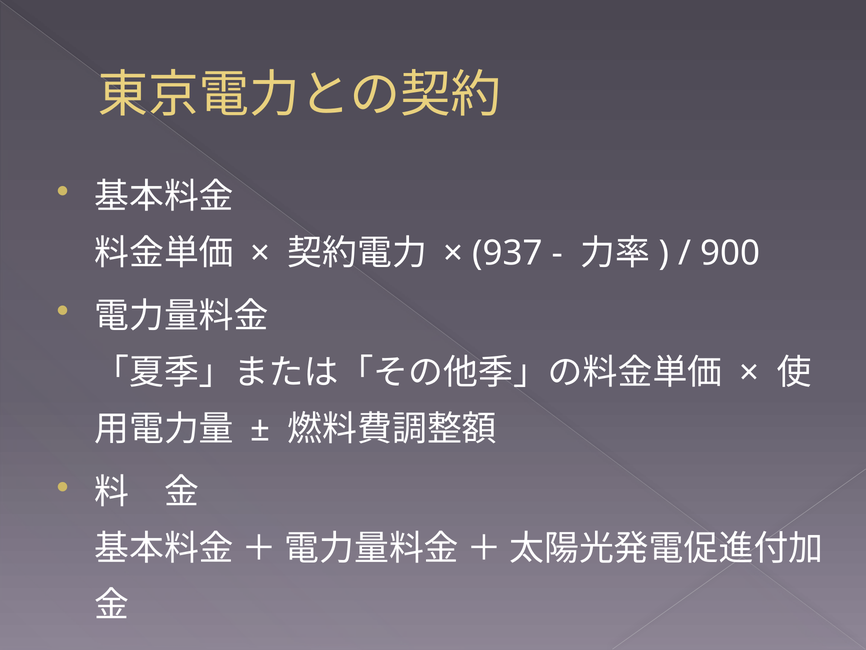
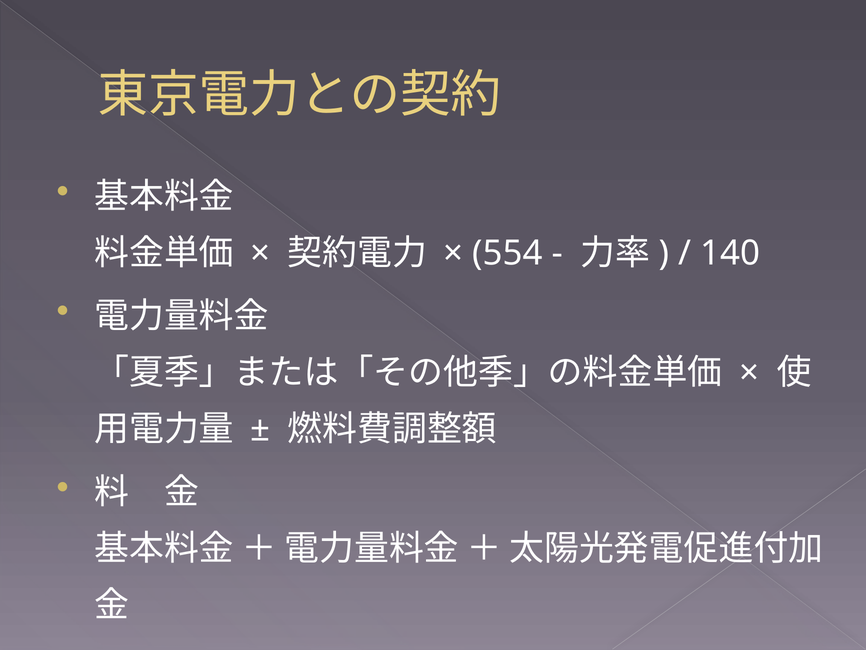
937: 937 -> 554 (507, 253)
900: 900 -> 140 (730, 253)
